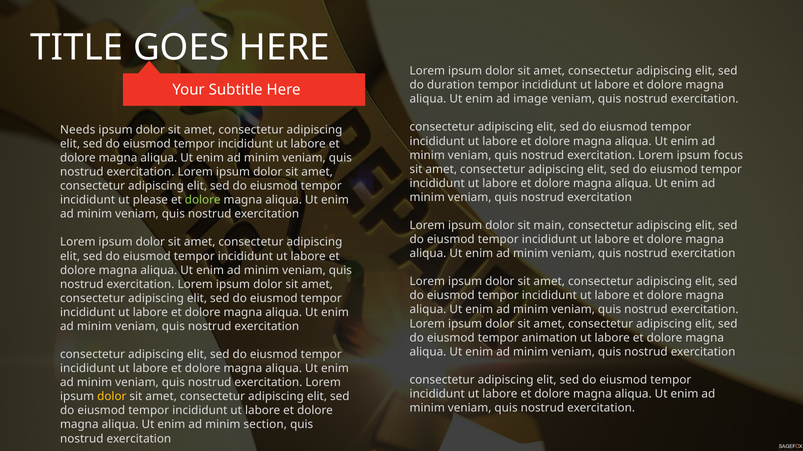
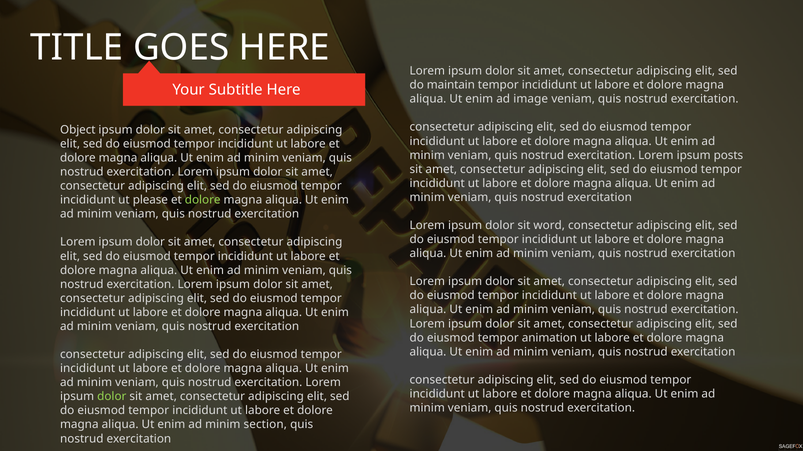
duration: duration -> maintain (451, 85)
Needs: Needs -> Object (78, 130)
focus: focus -> posts (728, 155)
main: main -> word (549, 226)
dolor colour: yellow -> light green (112, 397)
